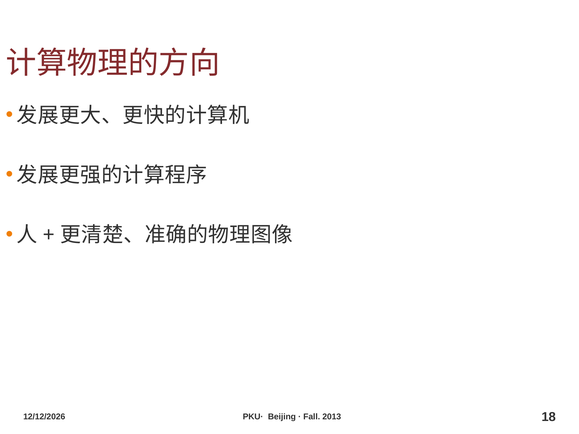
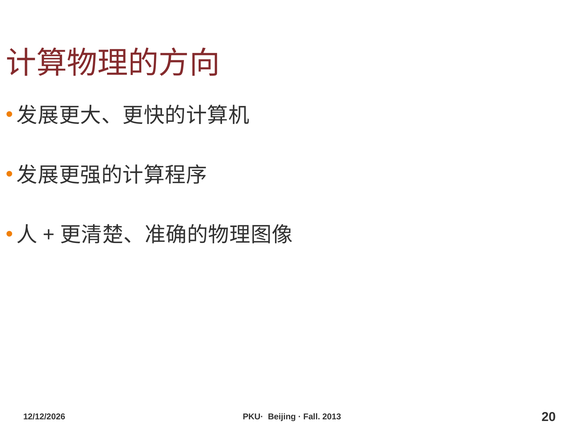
18: 18 -> 20 (549, 417)
